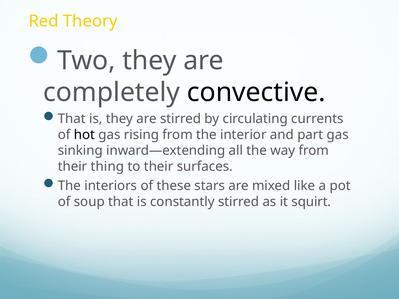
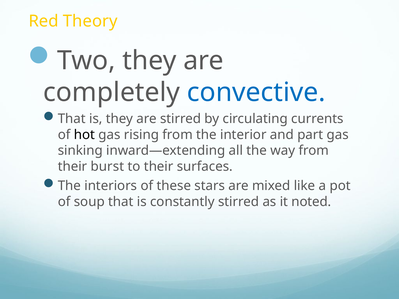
convective colour: black -> blue (256, 92)
thing: thing -> burst (107, 167)
squirt: squirt -> noted (311, 202)
